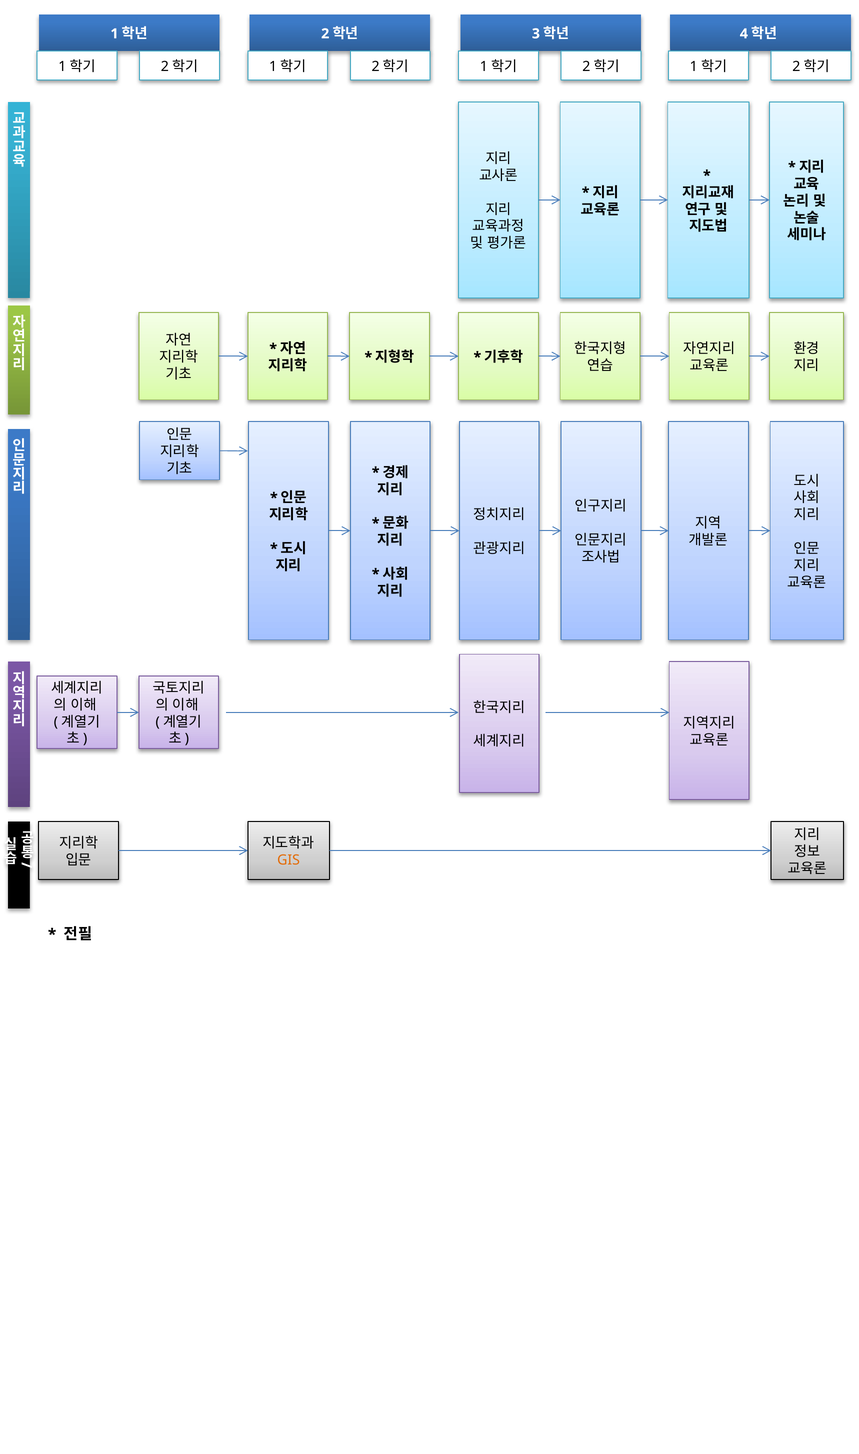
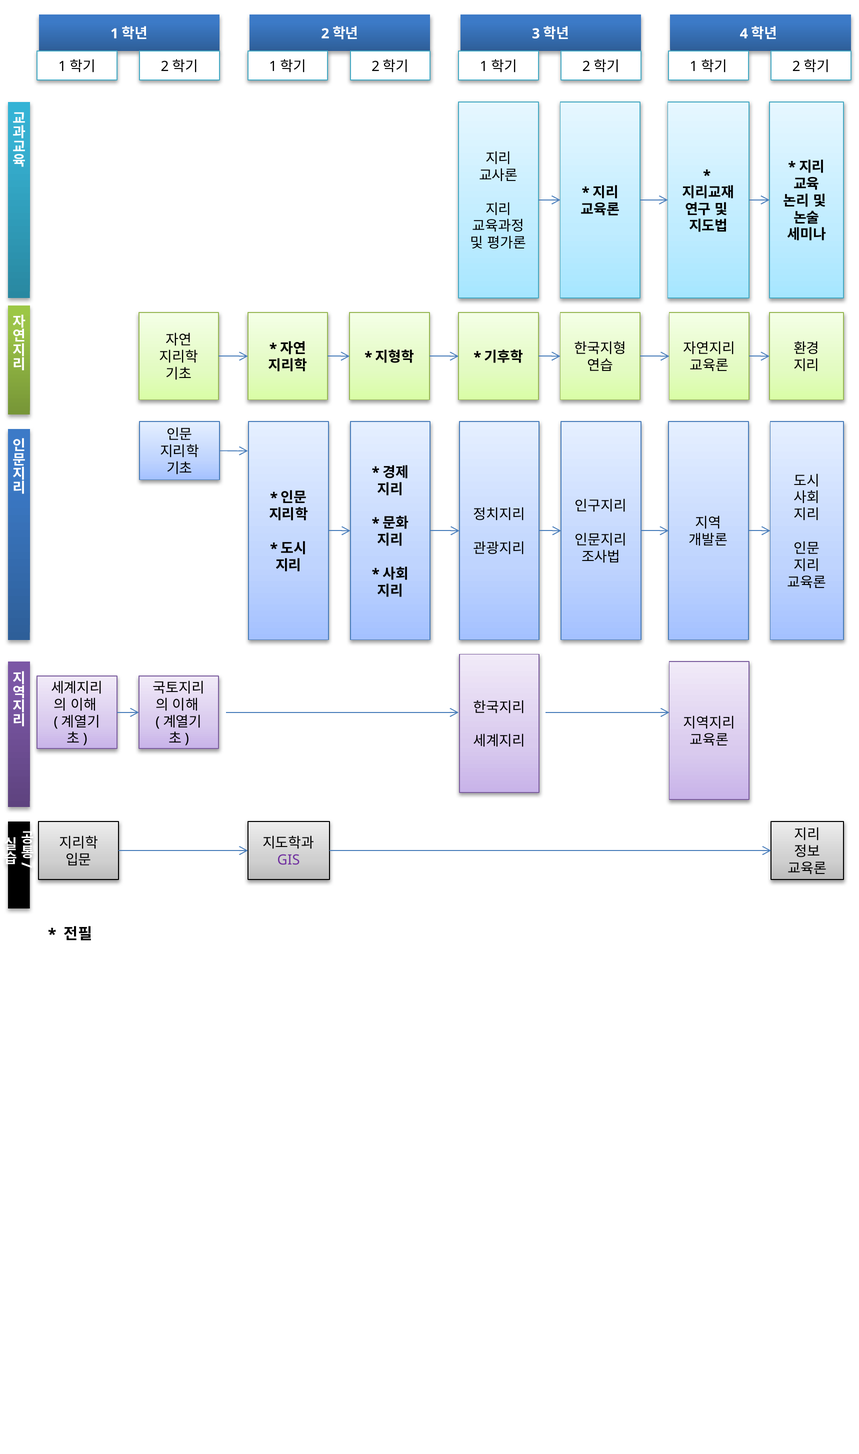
GIS colour: orange -> purple (289, 860)
